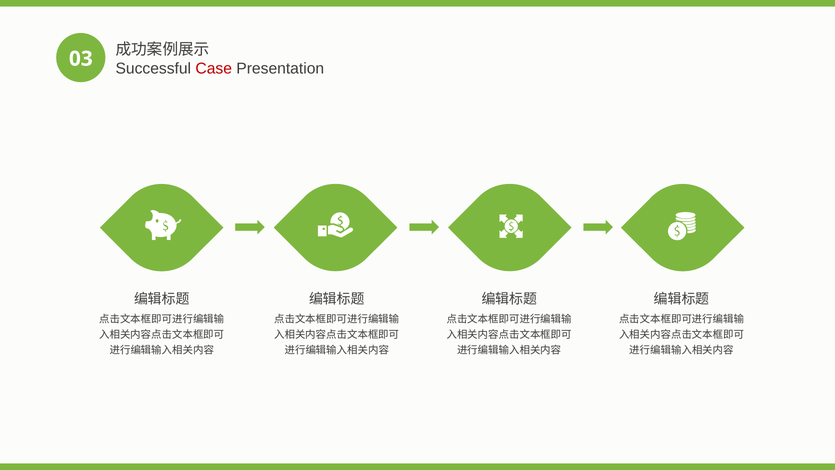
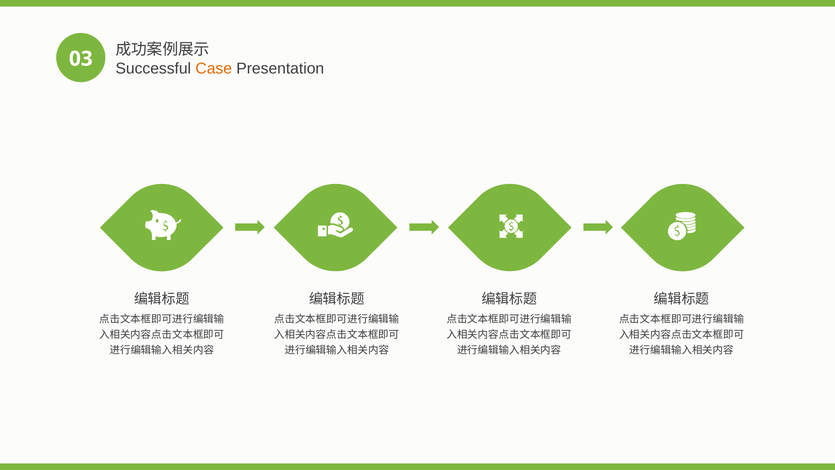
Case colour: red -> orange (214, 69)
